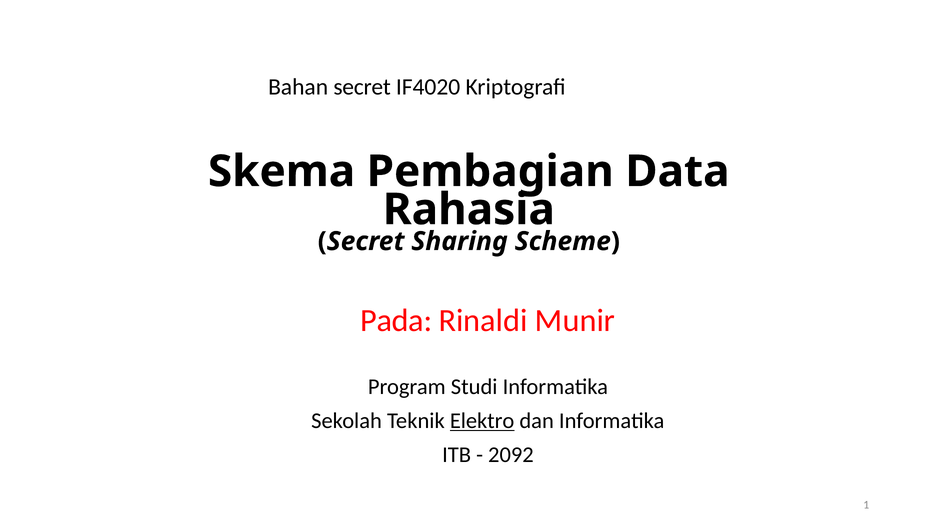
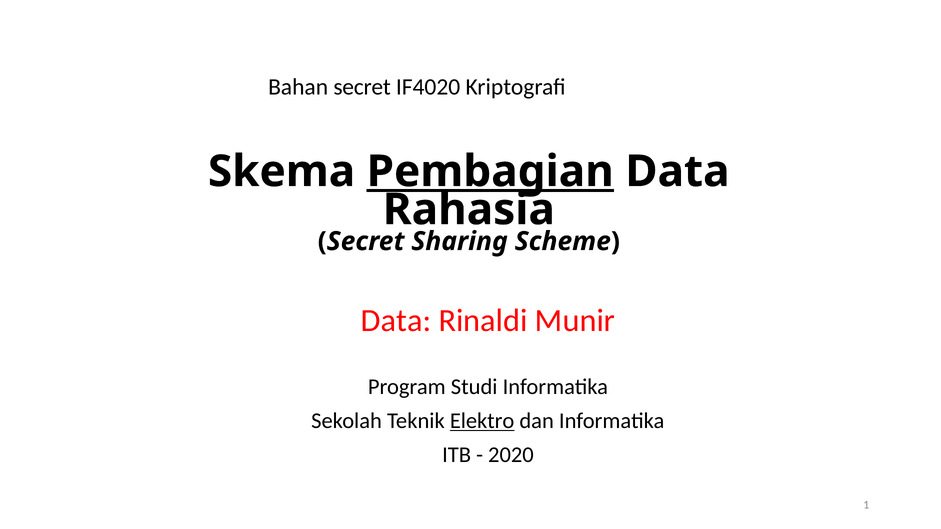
Pembagian underline: none -> present (490, 172)
Pada: Pada -> Data (396, 321)
2092: 2092 -> 2020 (511, 455)
